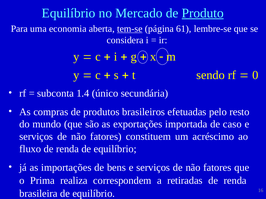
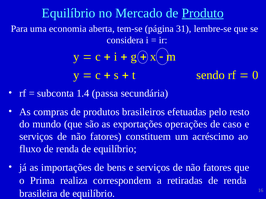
tem-se underline: present -> none (130, 29)
61: 61 -> 31 (184, 29)
único: único -> passa (105, 93)
importada: importada -> operações (186, 124)
